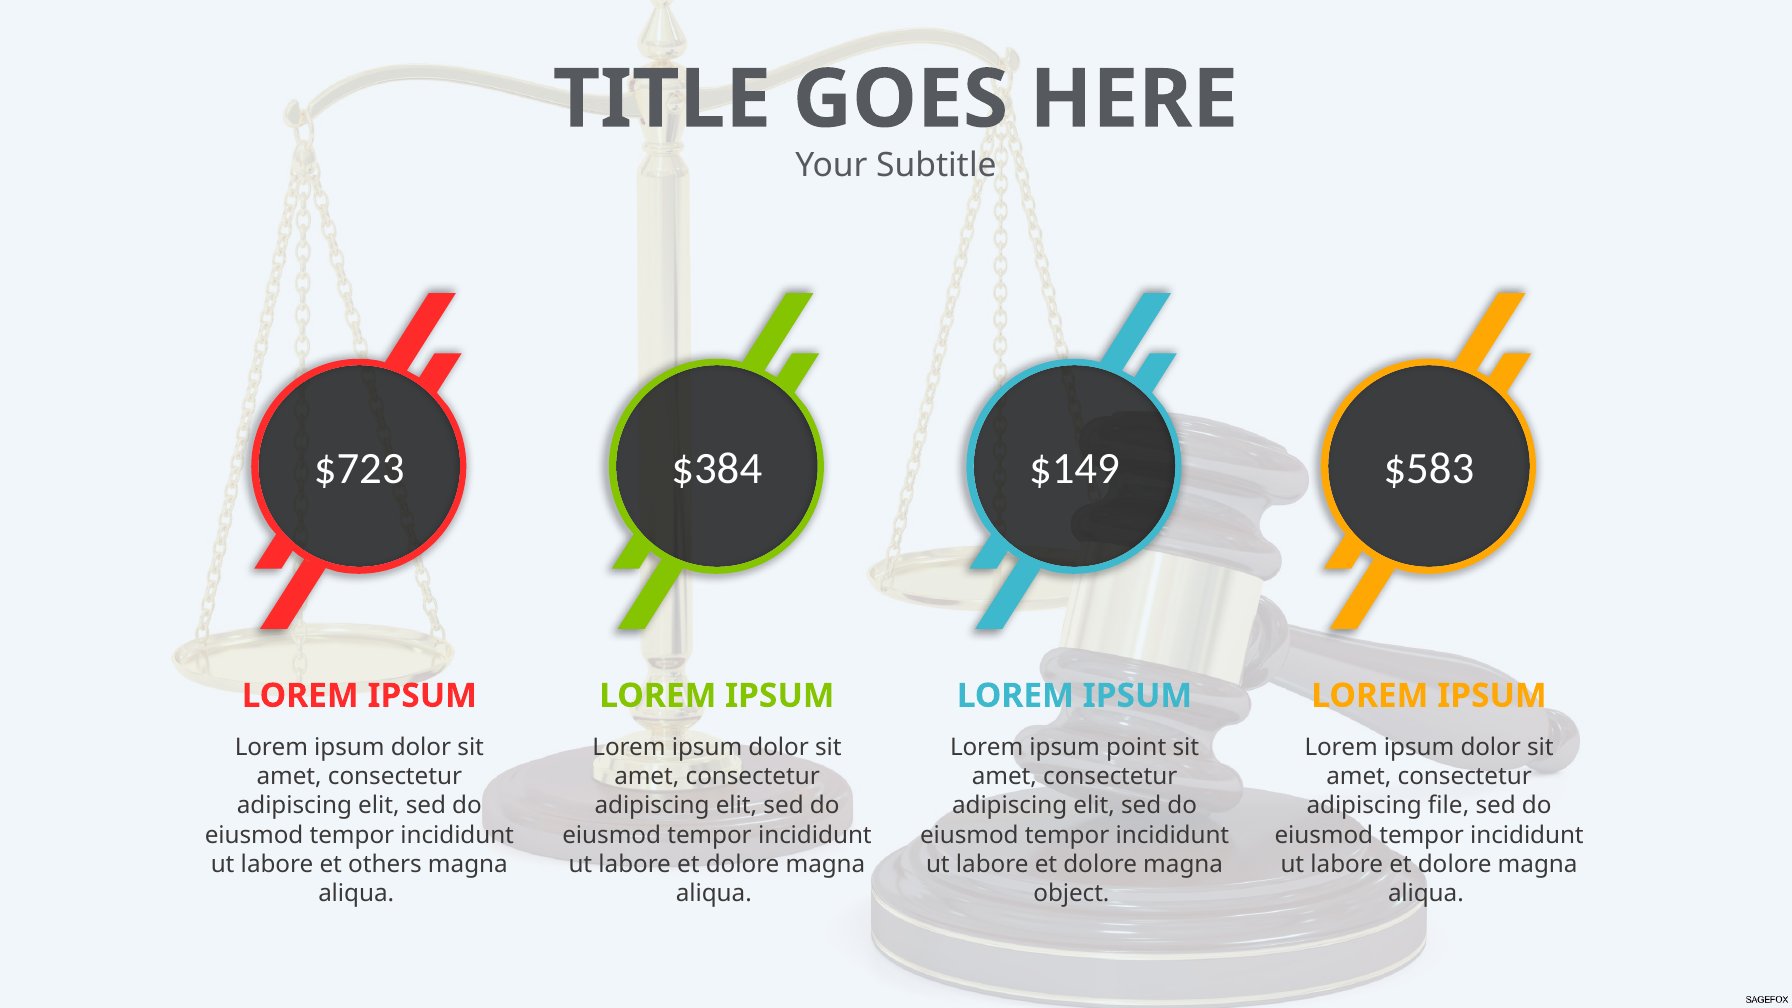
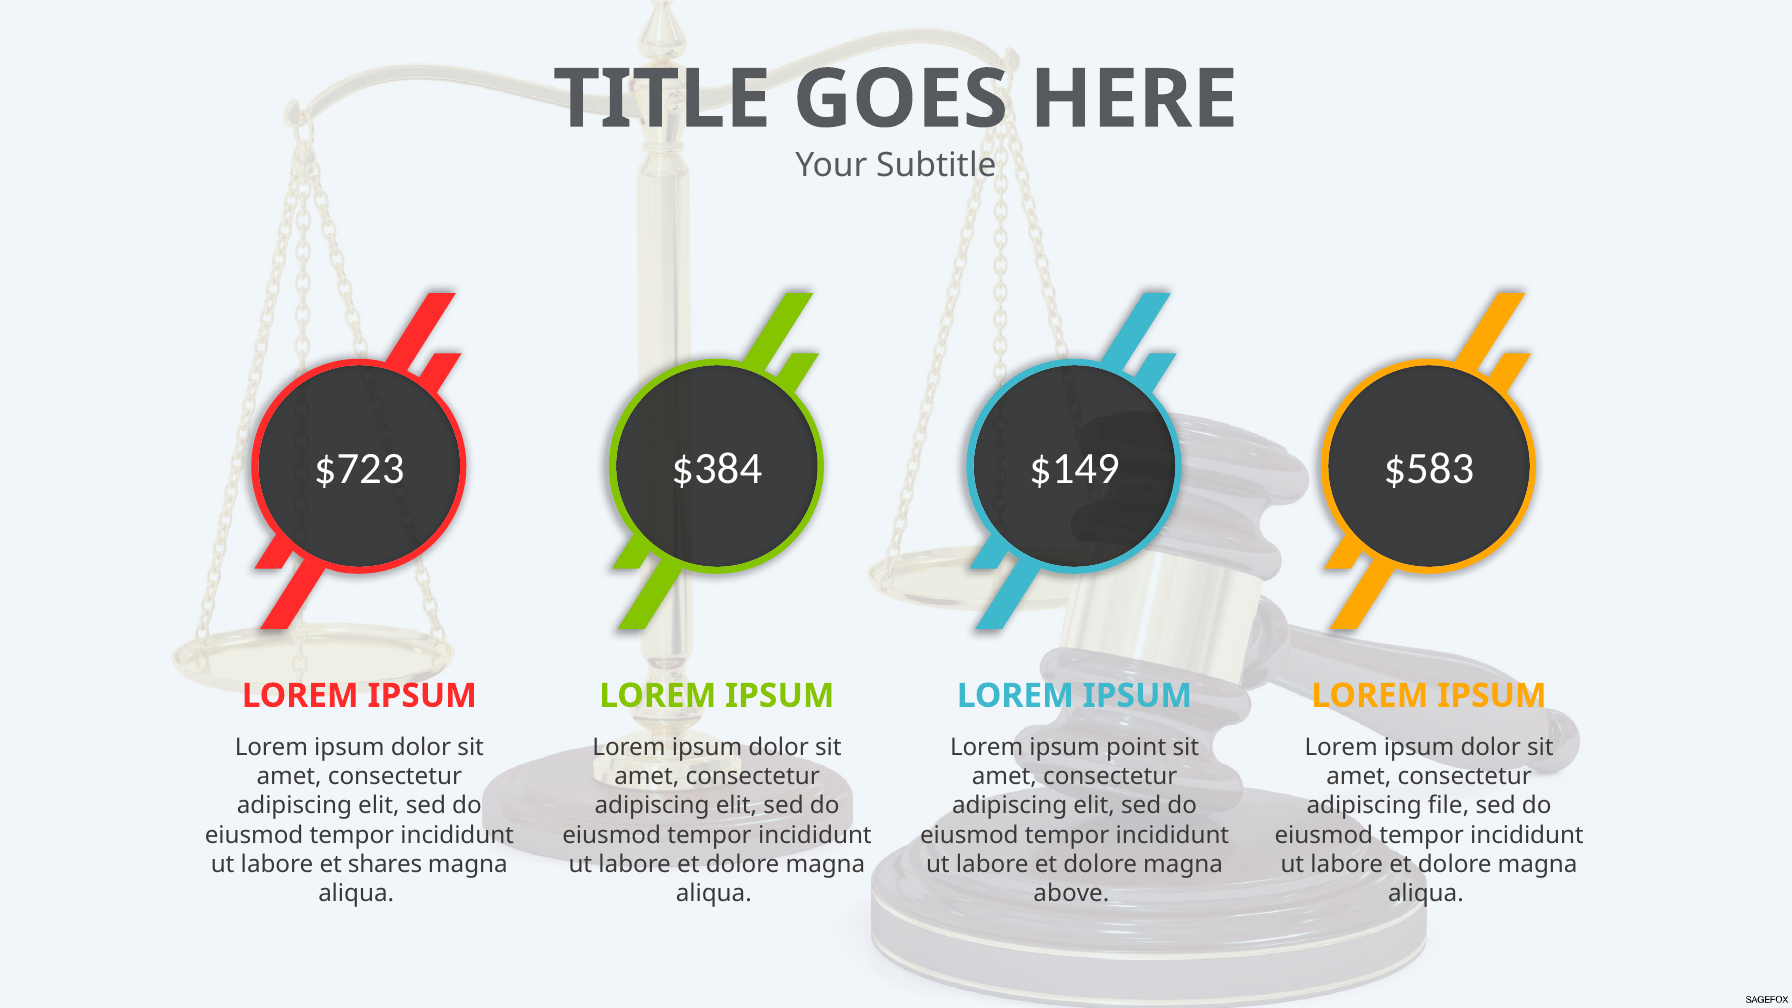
others: others -> shares (385, 864)
object: object -> above (1071, 893)
